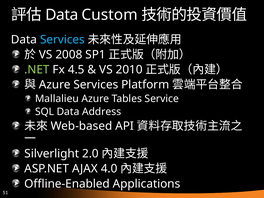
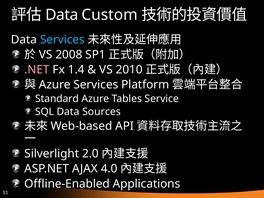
.NET colour: light green -> pink (37, 70)
4.5: 4.5 -> 1.4 (76, 70)
Mallalieu: Mallalieu -> Standard (57, 99)
Address: Address -> Sources (102, 112)
